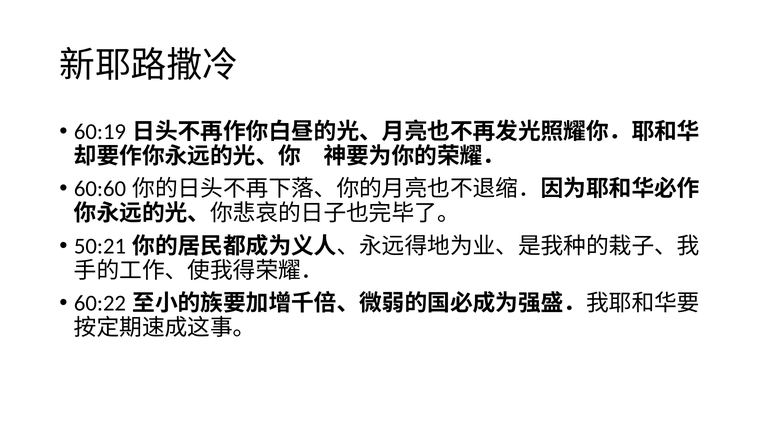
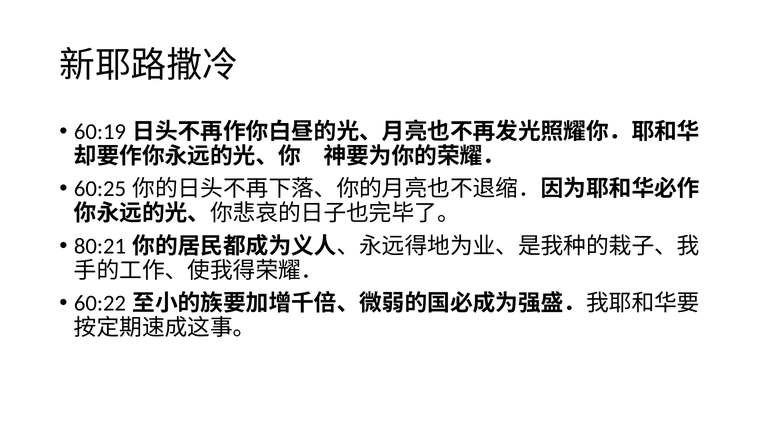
60:60: 60:60 -> 60:25 (100, 189)
50:21: 50:21 -> 80:21 (100, 246)
